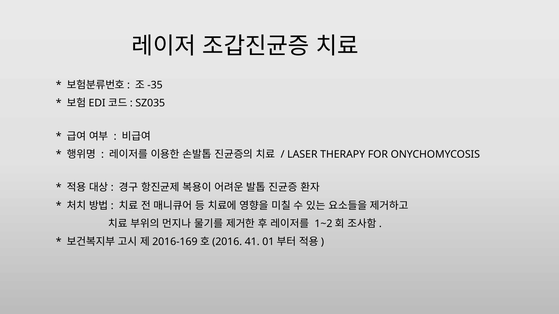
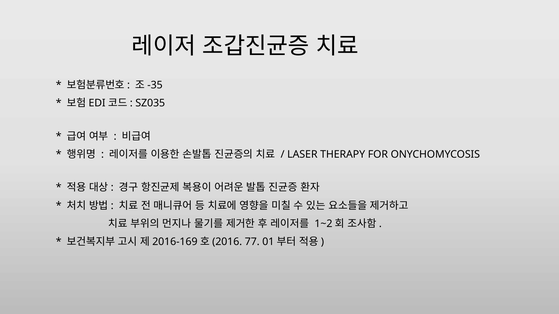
41: 41 -> 77 (252, 242)
